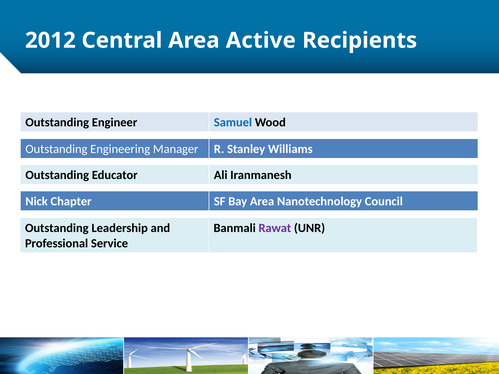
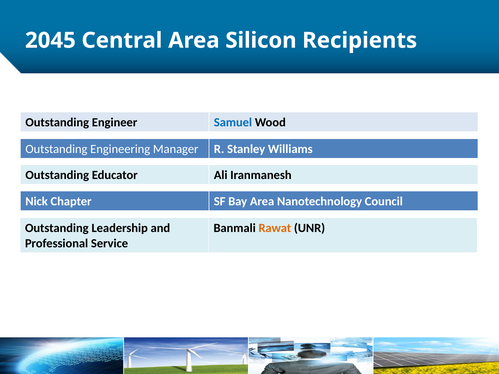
2012: 2012 -> 2045 (50, 40)
Active: Active -> Silicon (261, 40)
Rawat colour: purple -> orange (275, 228)
